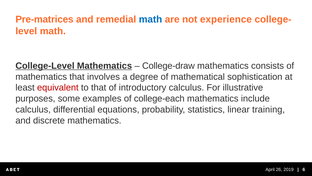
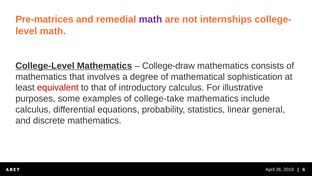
math colour: blue -> purple (151, 19)
experience: experience -> internships (226, 19)
college-each: college-each -> college-take (159, 98)
training: training -> general (269, 109)
